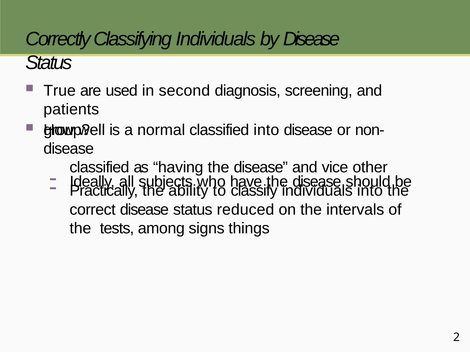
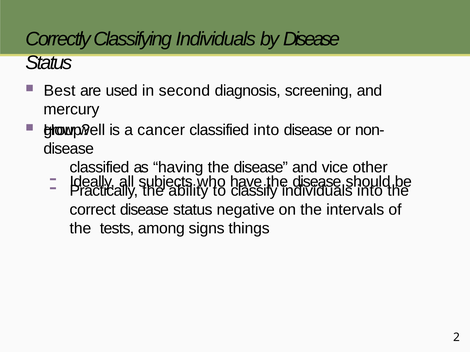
True: True -> Best (60, 91)
patients: patients -> mercury (71, 109)
normal: normal -> cancer (161, 130)
reduced: reduced -> negative (246, 210)
